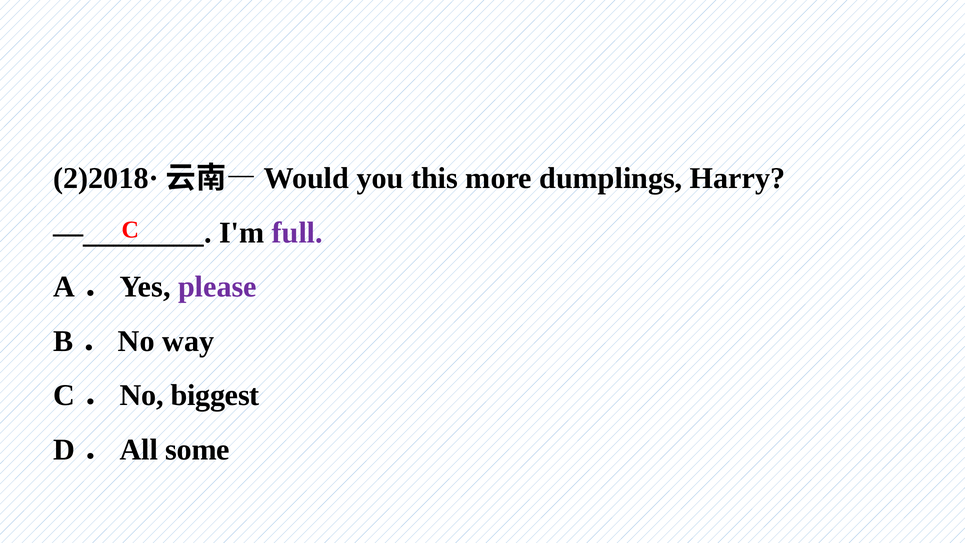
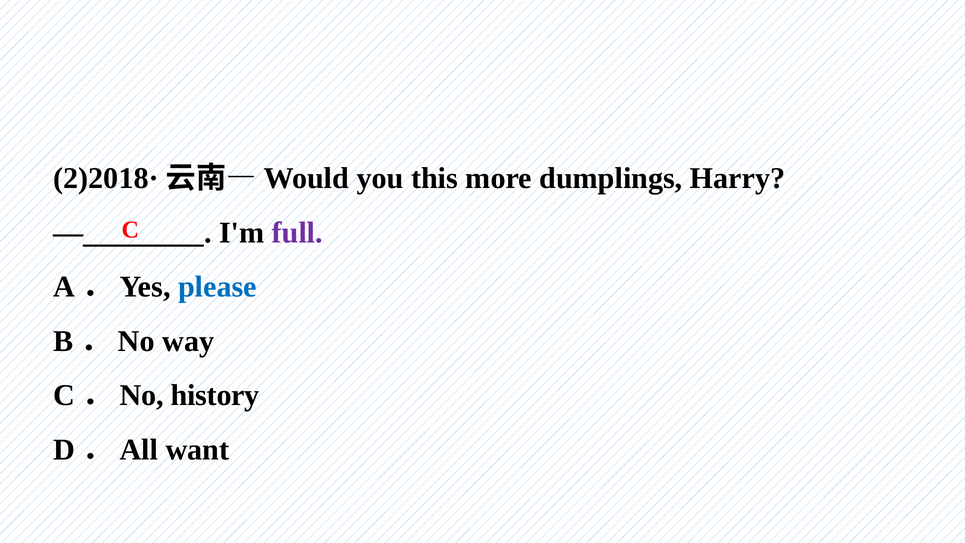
please colour: purple -> blue (217, 287)
biggest: biggest -> history (215, 395)
some: some -> want (197, 450)
